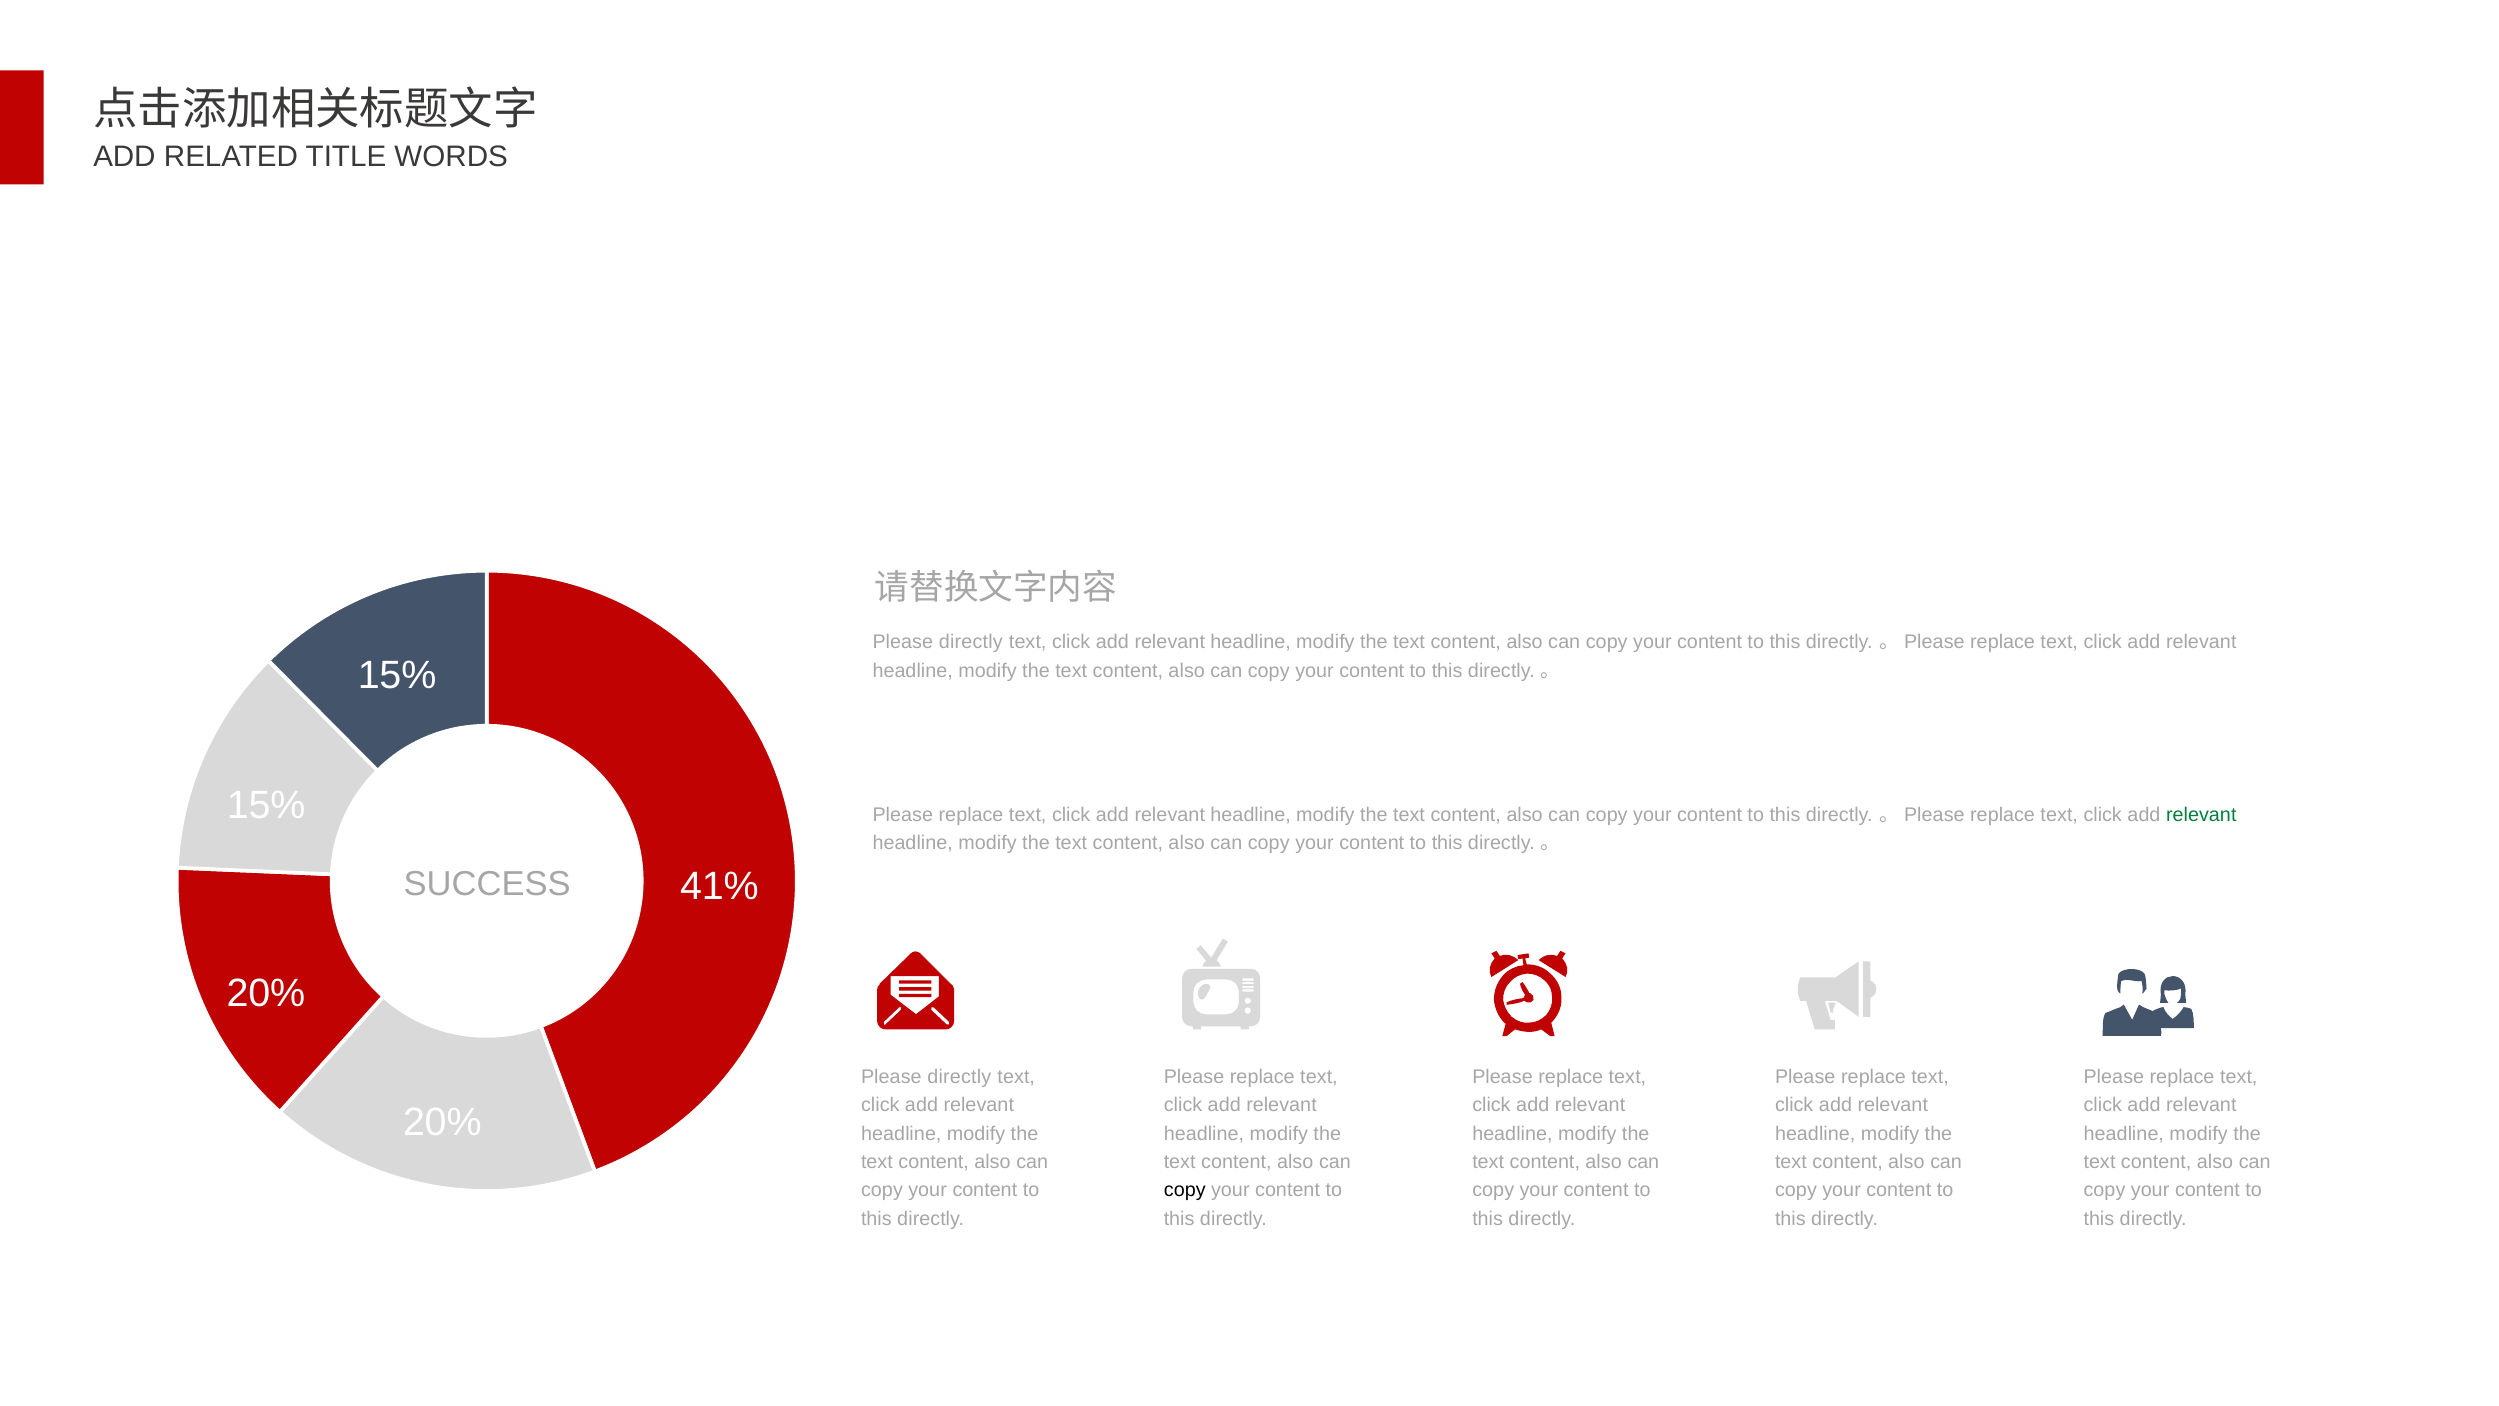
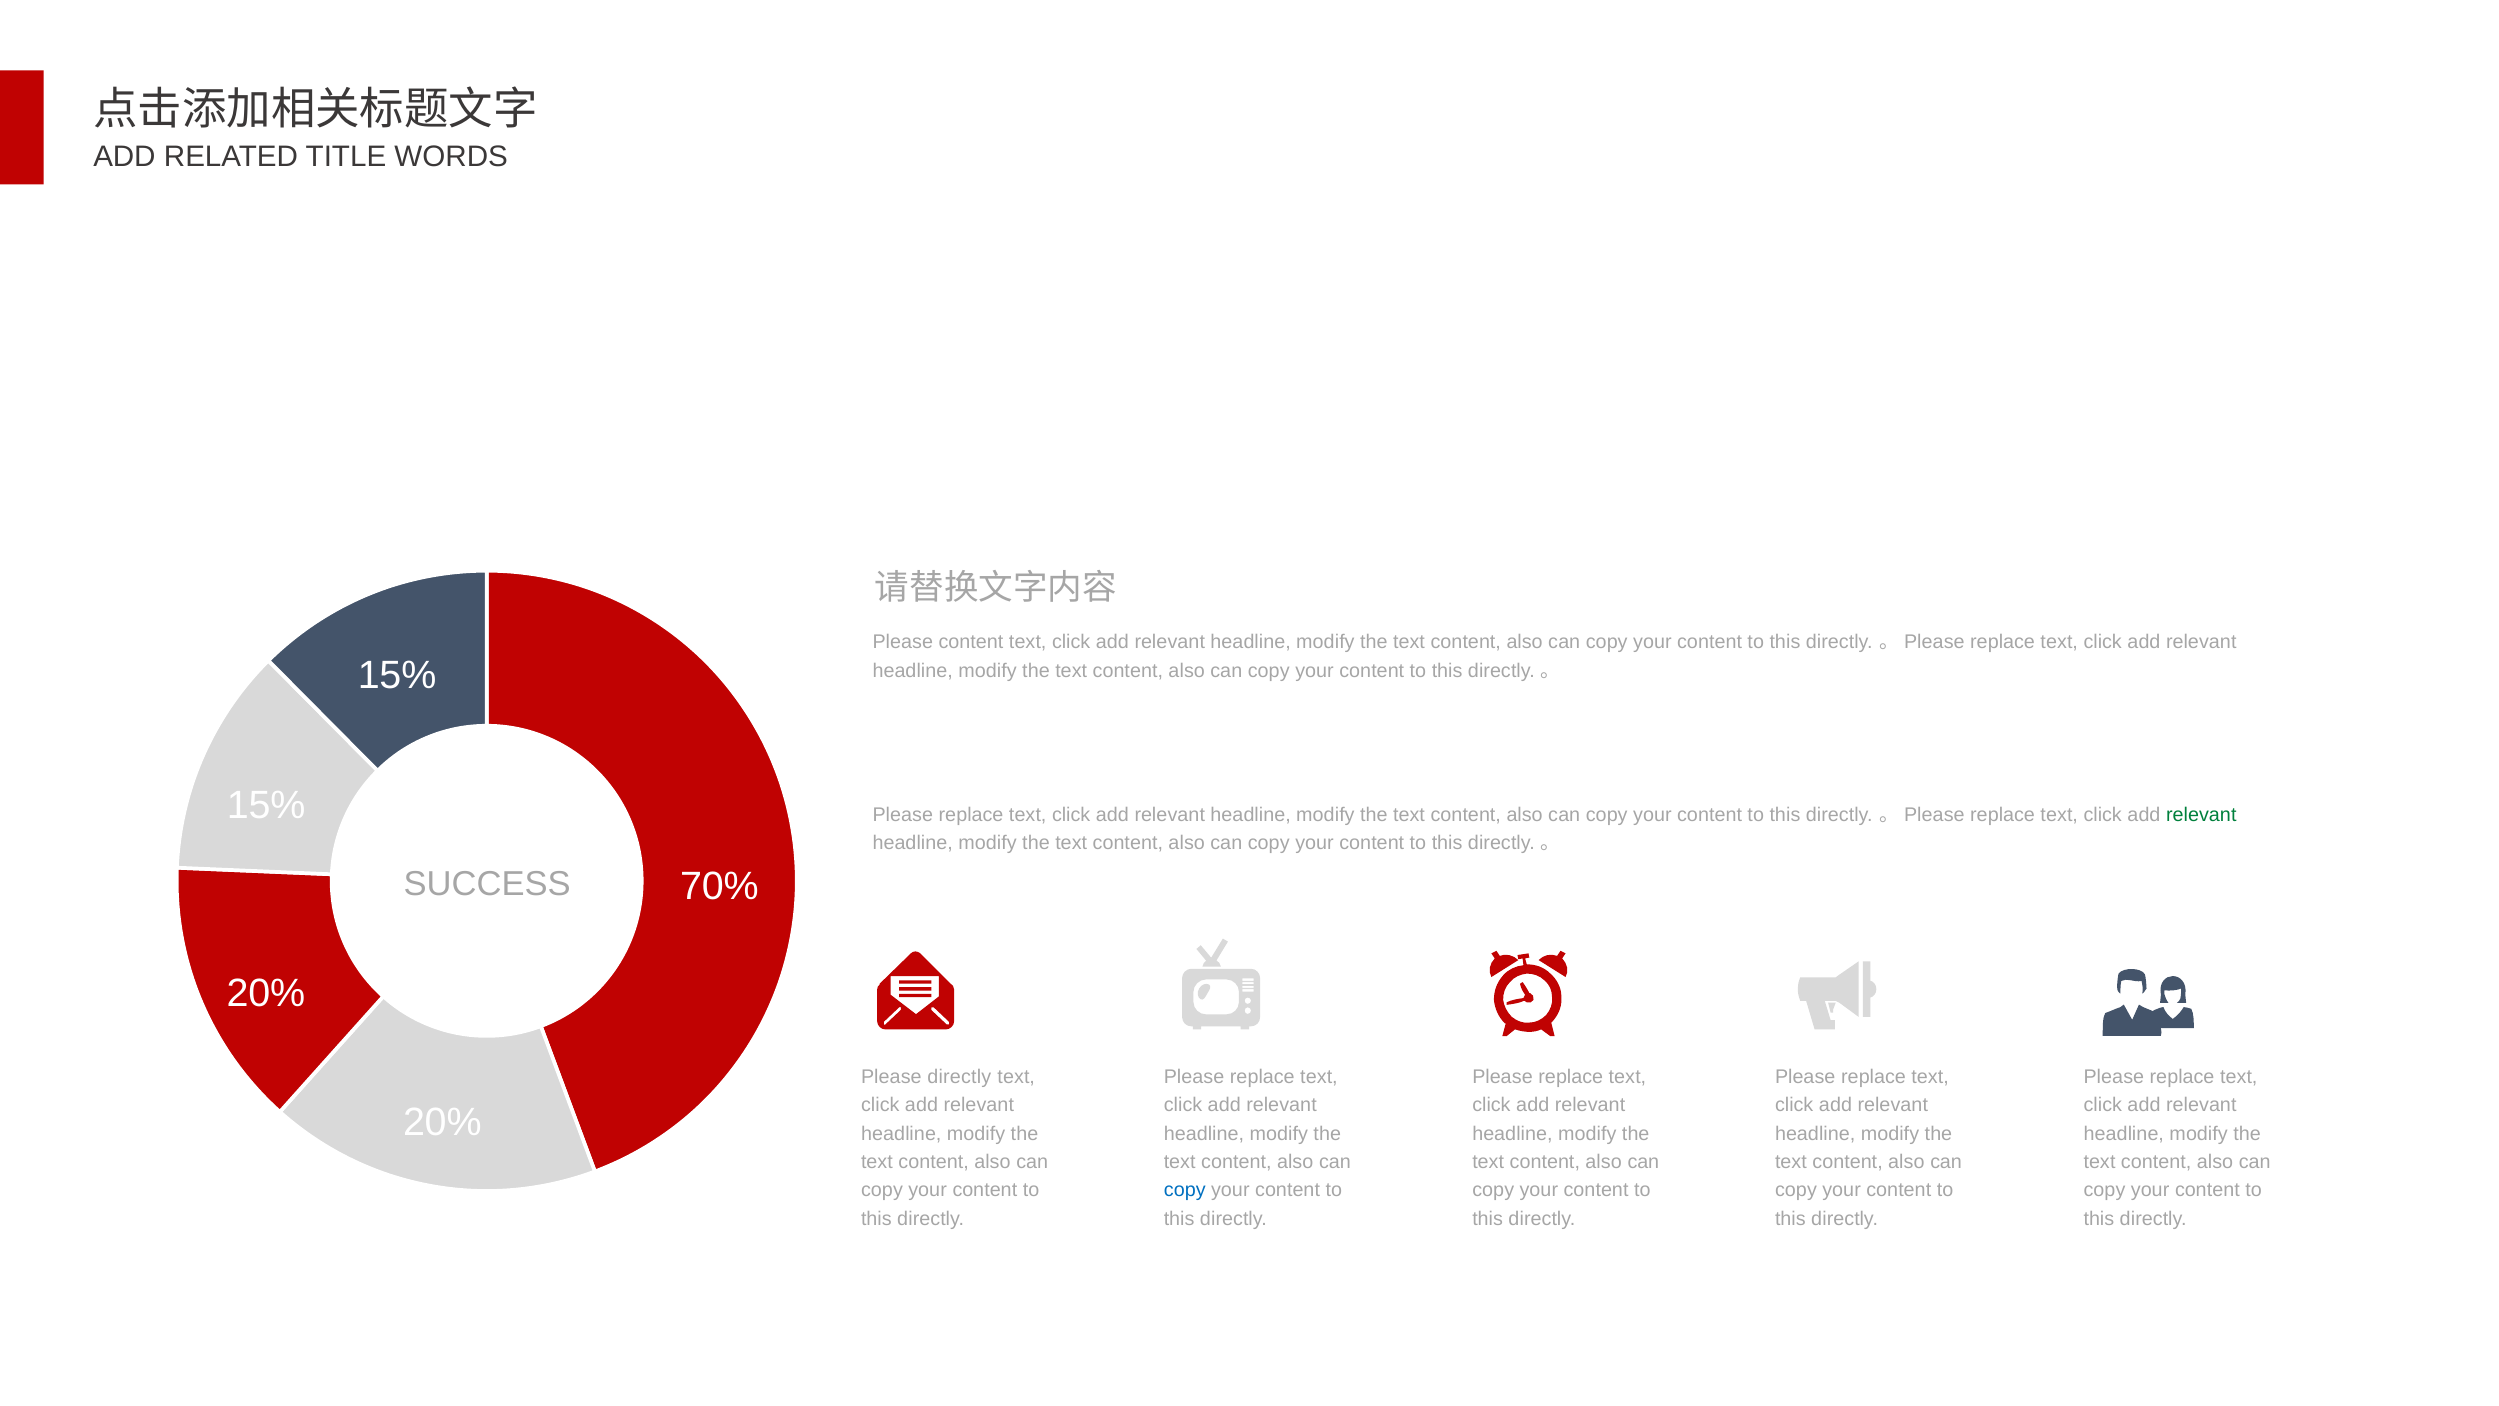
directly: directly -> content (971, 642)
41%: 41% -> 70% (719, 887)
copy colour: black -> blue (1185, 1190)
